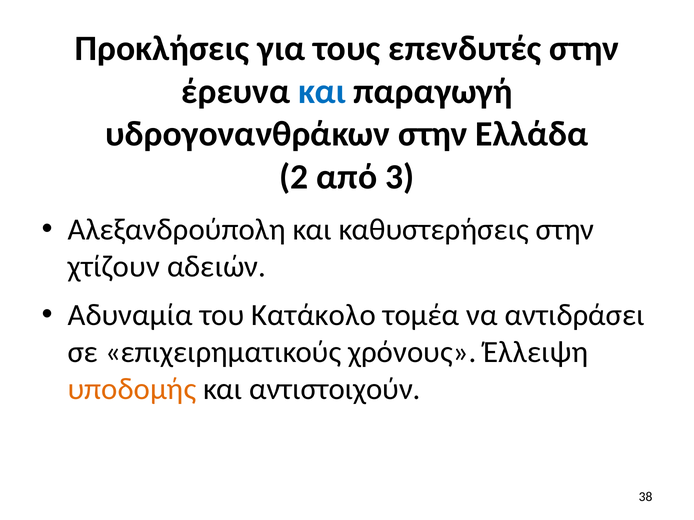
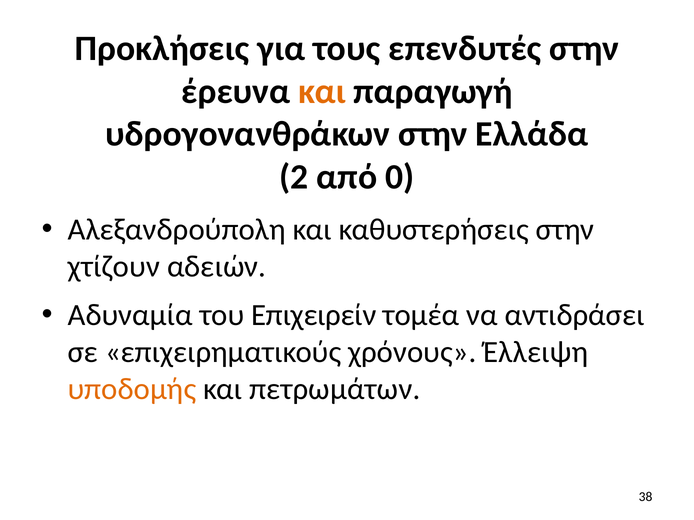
και colour: blue -> orange (322, 92)
3: 3 -> 0 (400, 177)
Κατάκολο: Κατάκολο -> Επιχειρείν (314, 315)
αντιστοιχούν: αντιστοιχούν -> πετρωμάτων (335, 389)
